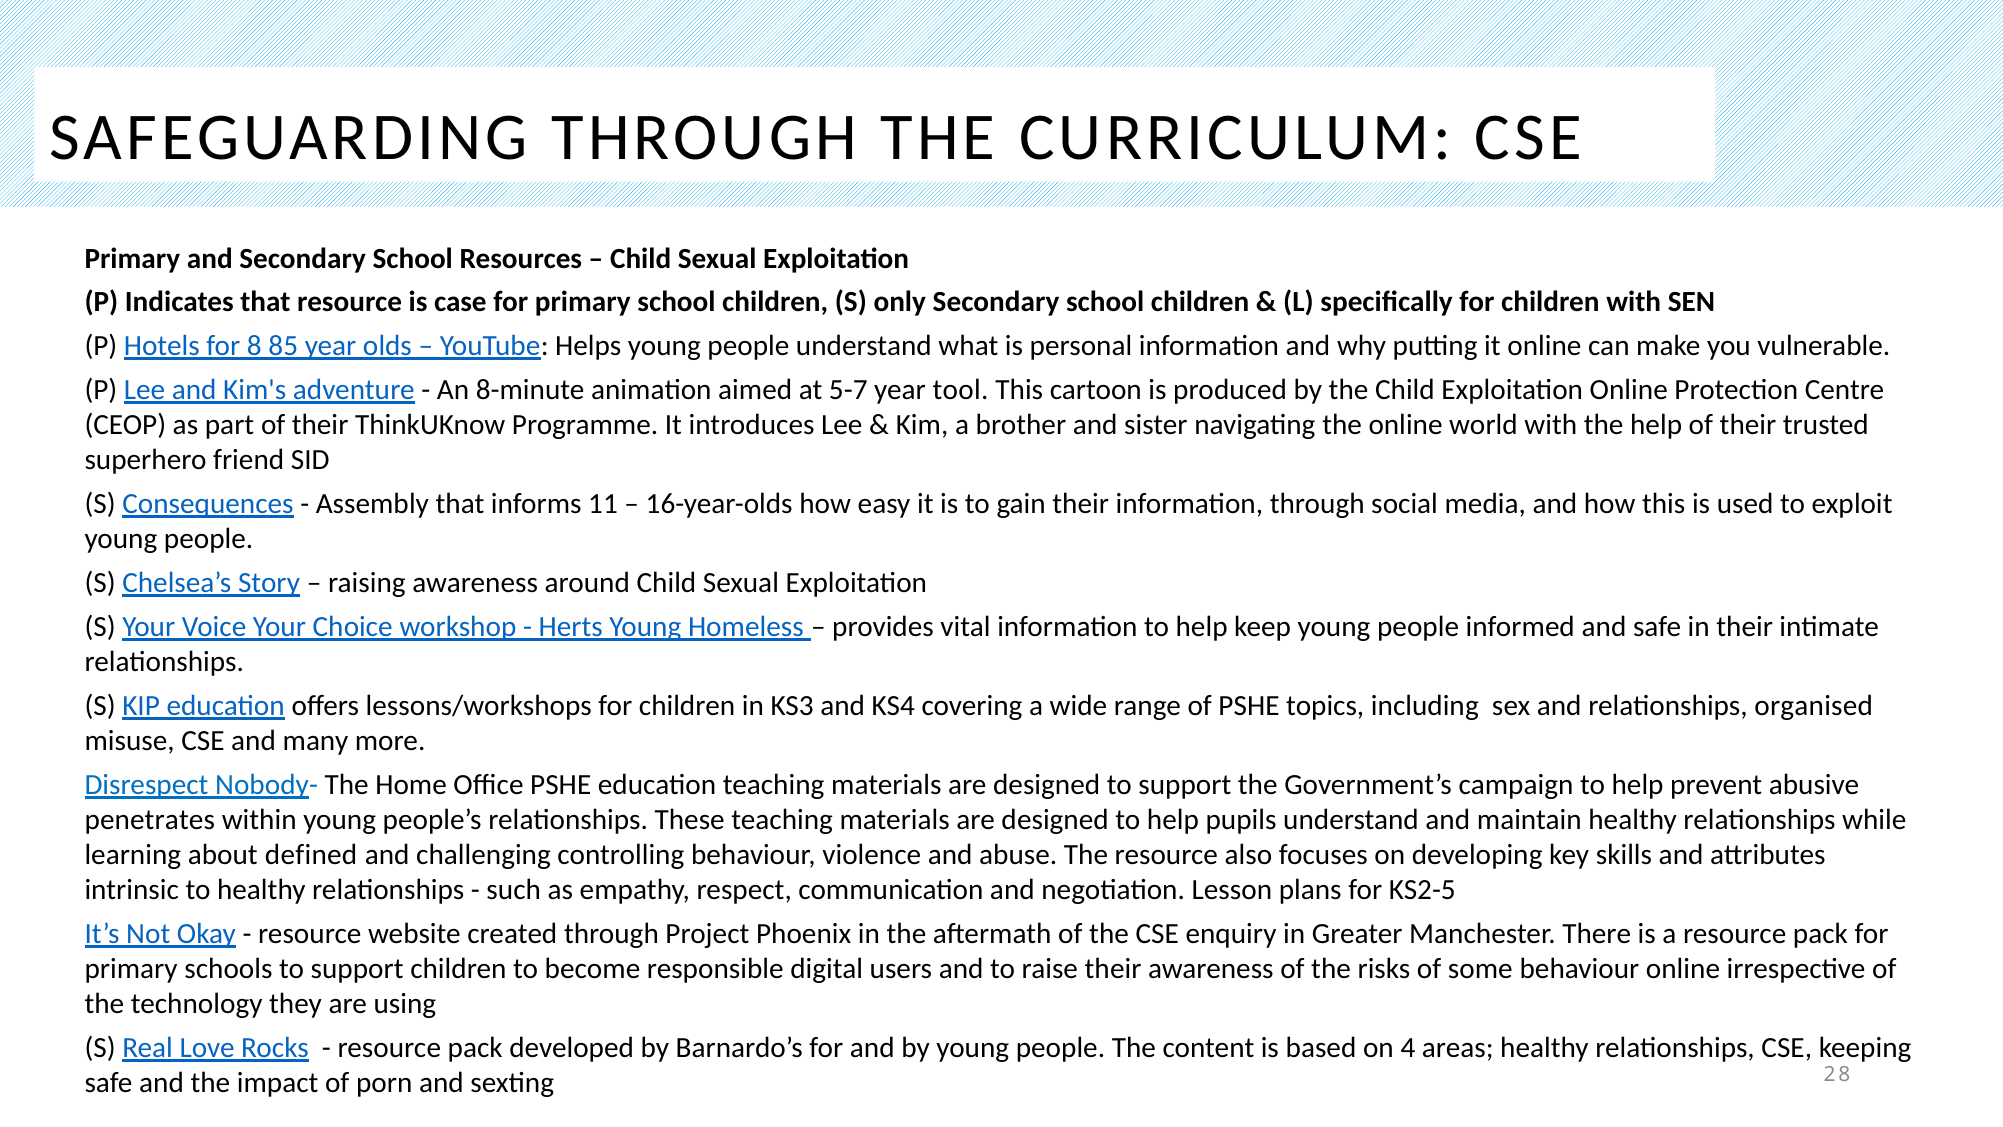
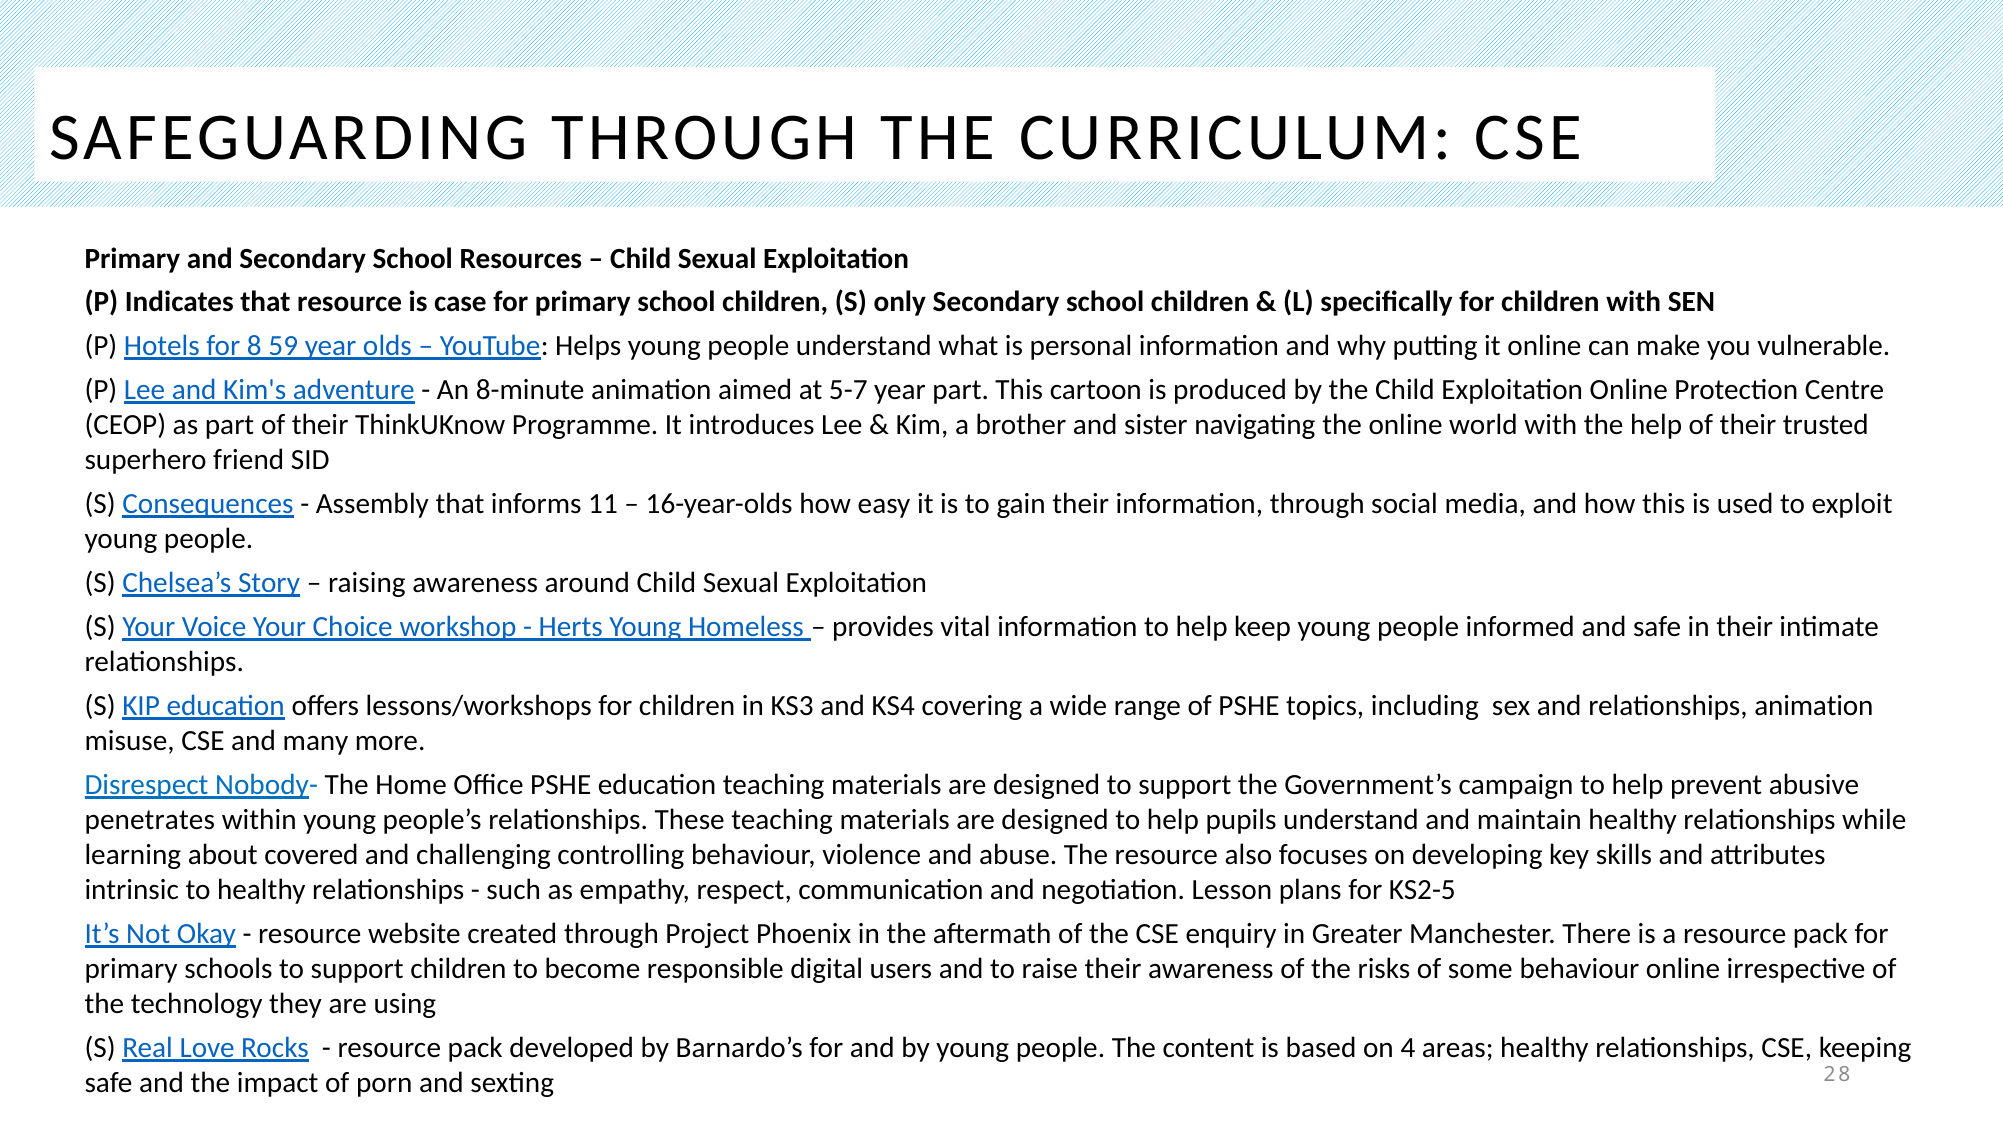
85: 85 -> 59 (283, 346)
year tool: tool -> part (961, 390)
relationships organised: organised -> animation (1814, 705)
defined: defined -> covered (311, 855)
